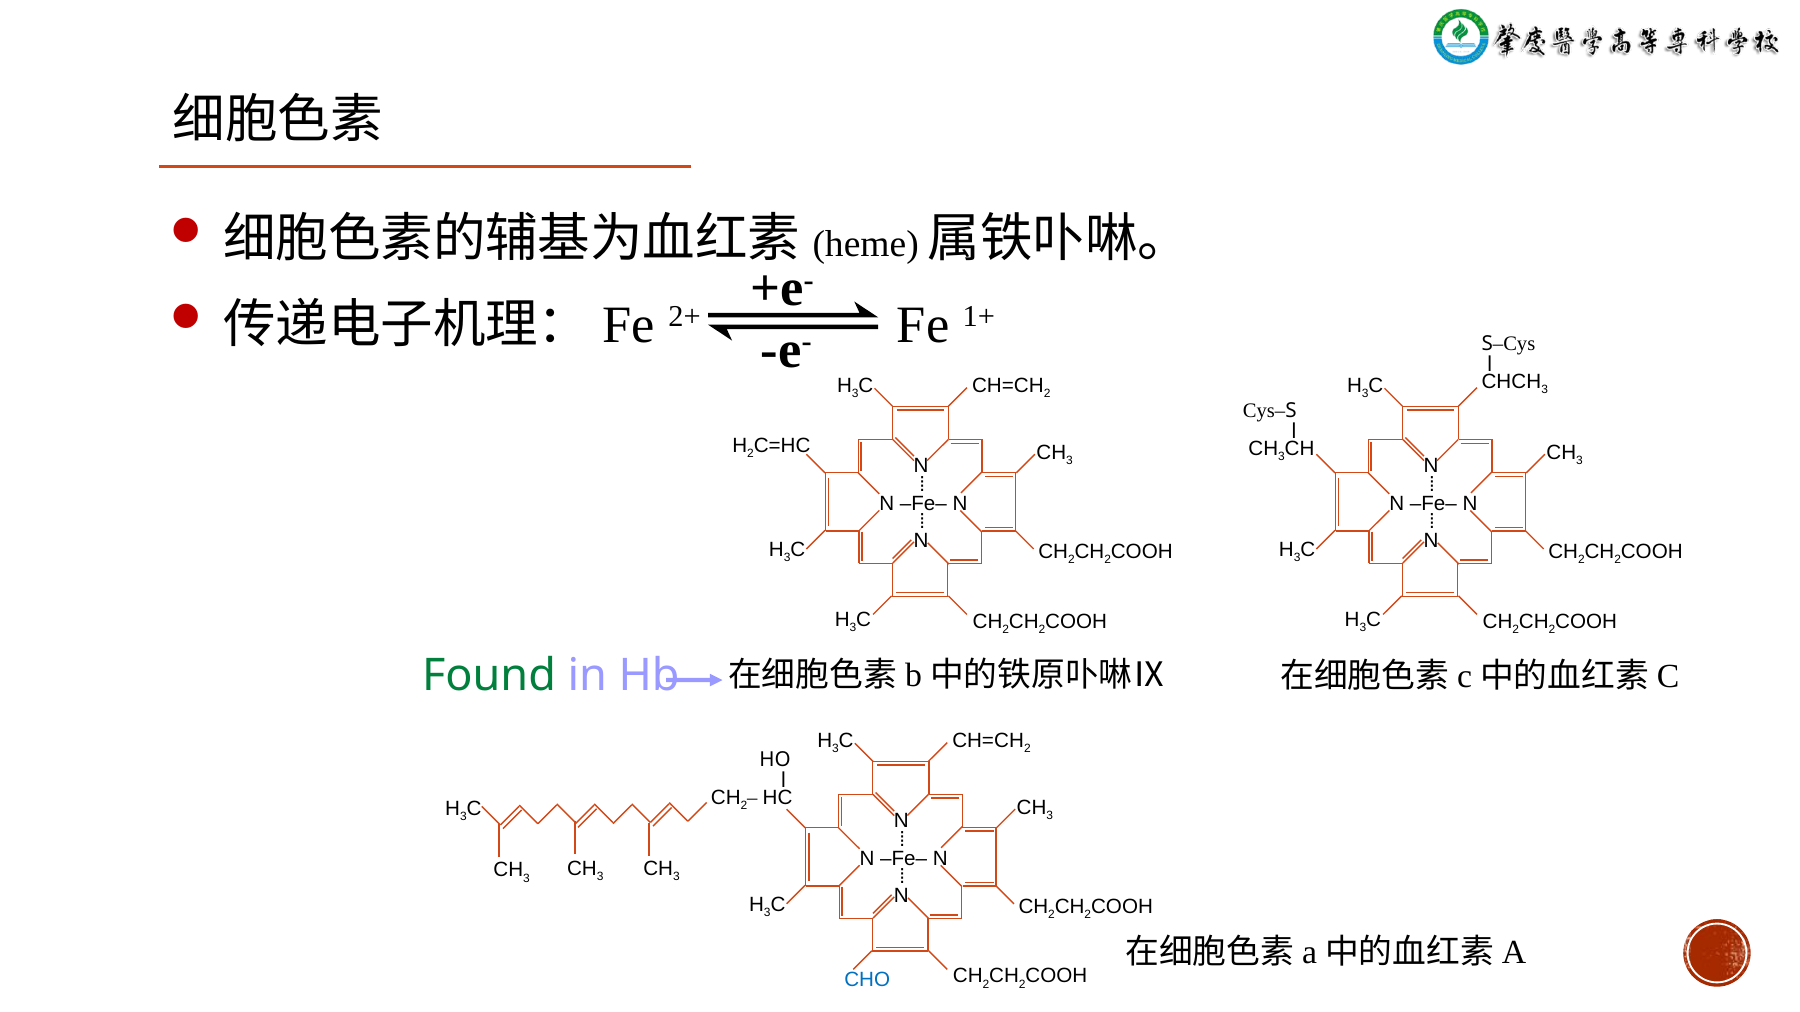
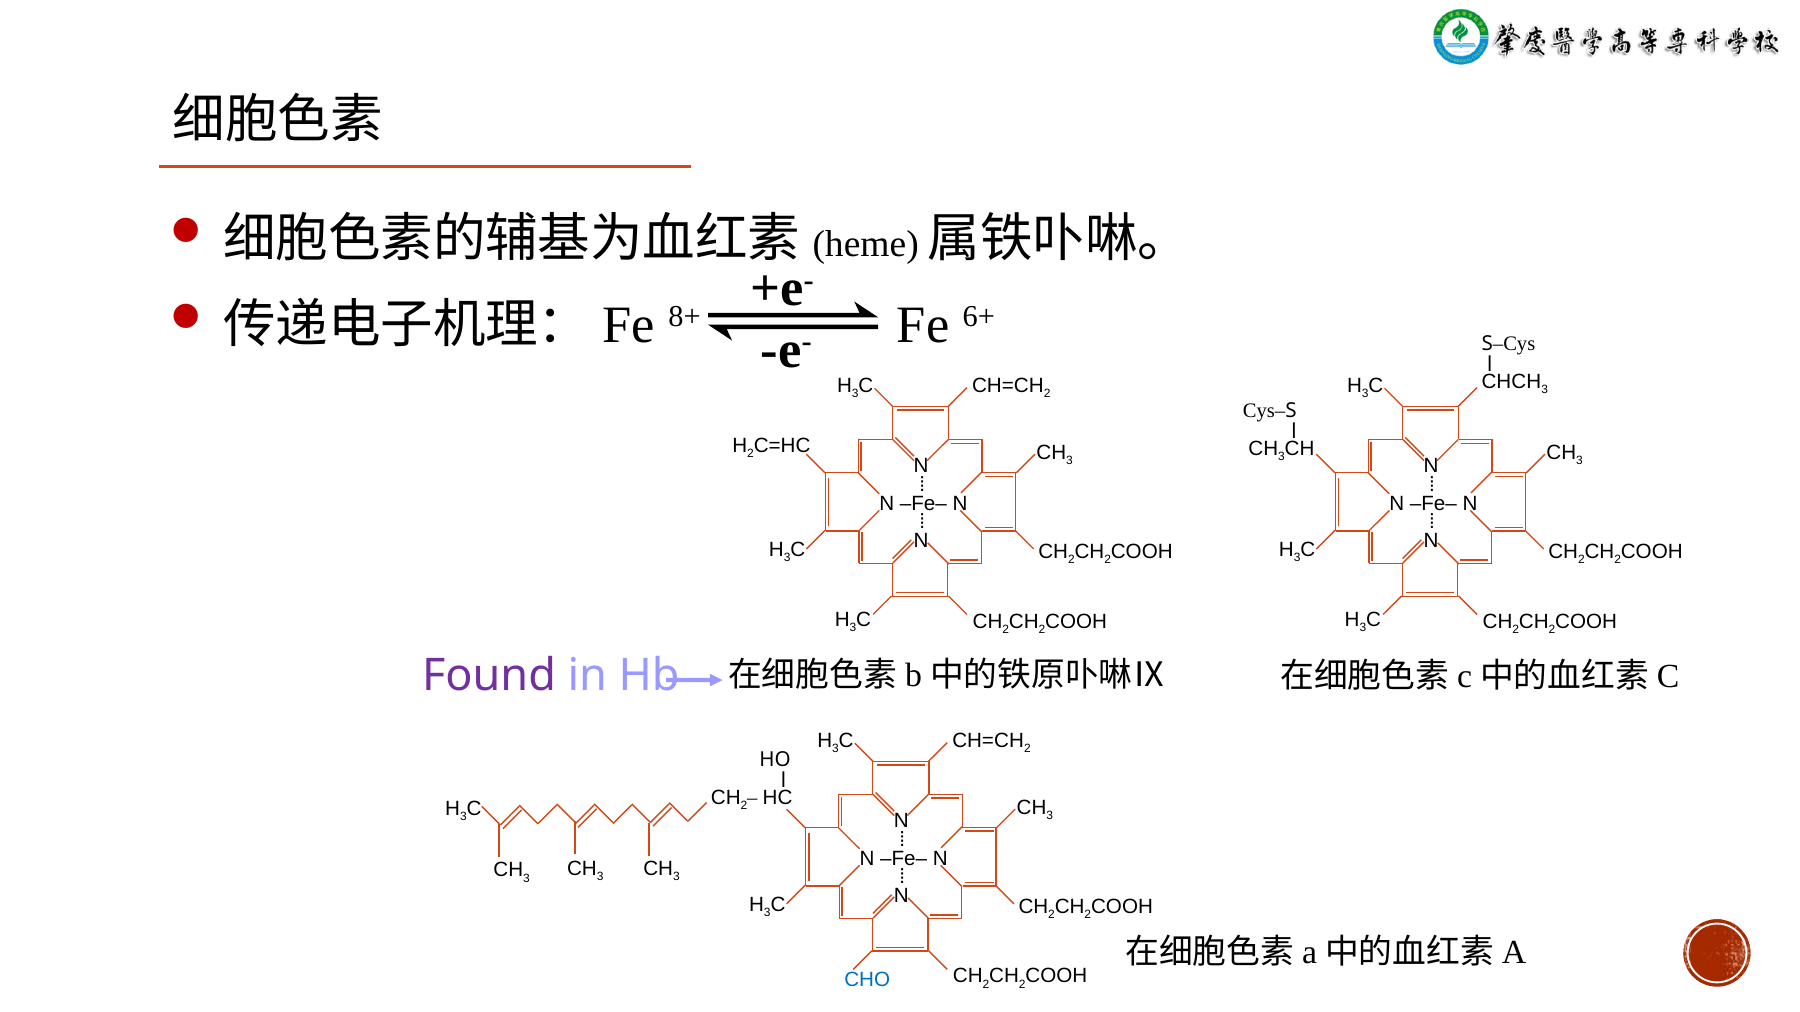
2+: 2+ -> 8+ (685, 317)
1+: 1+ -> 6+ (979, 317)
Found colour: green -> purple (489, 676)
